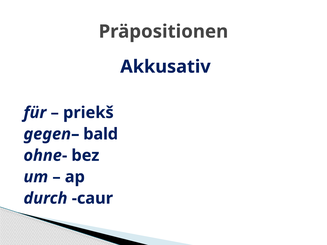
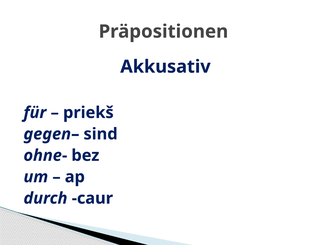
bald: bald -> sind (101, 134)
